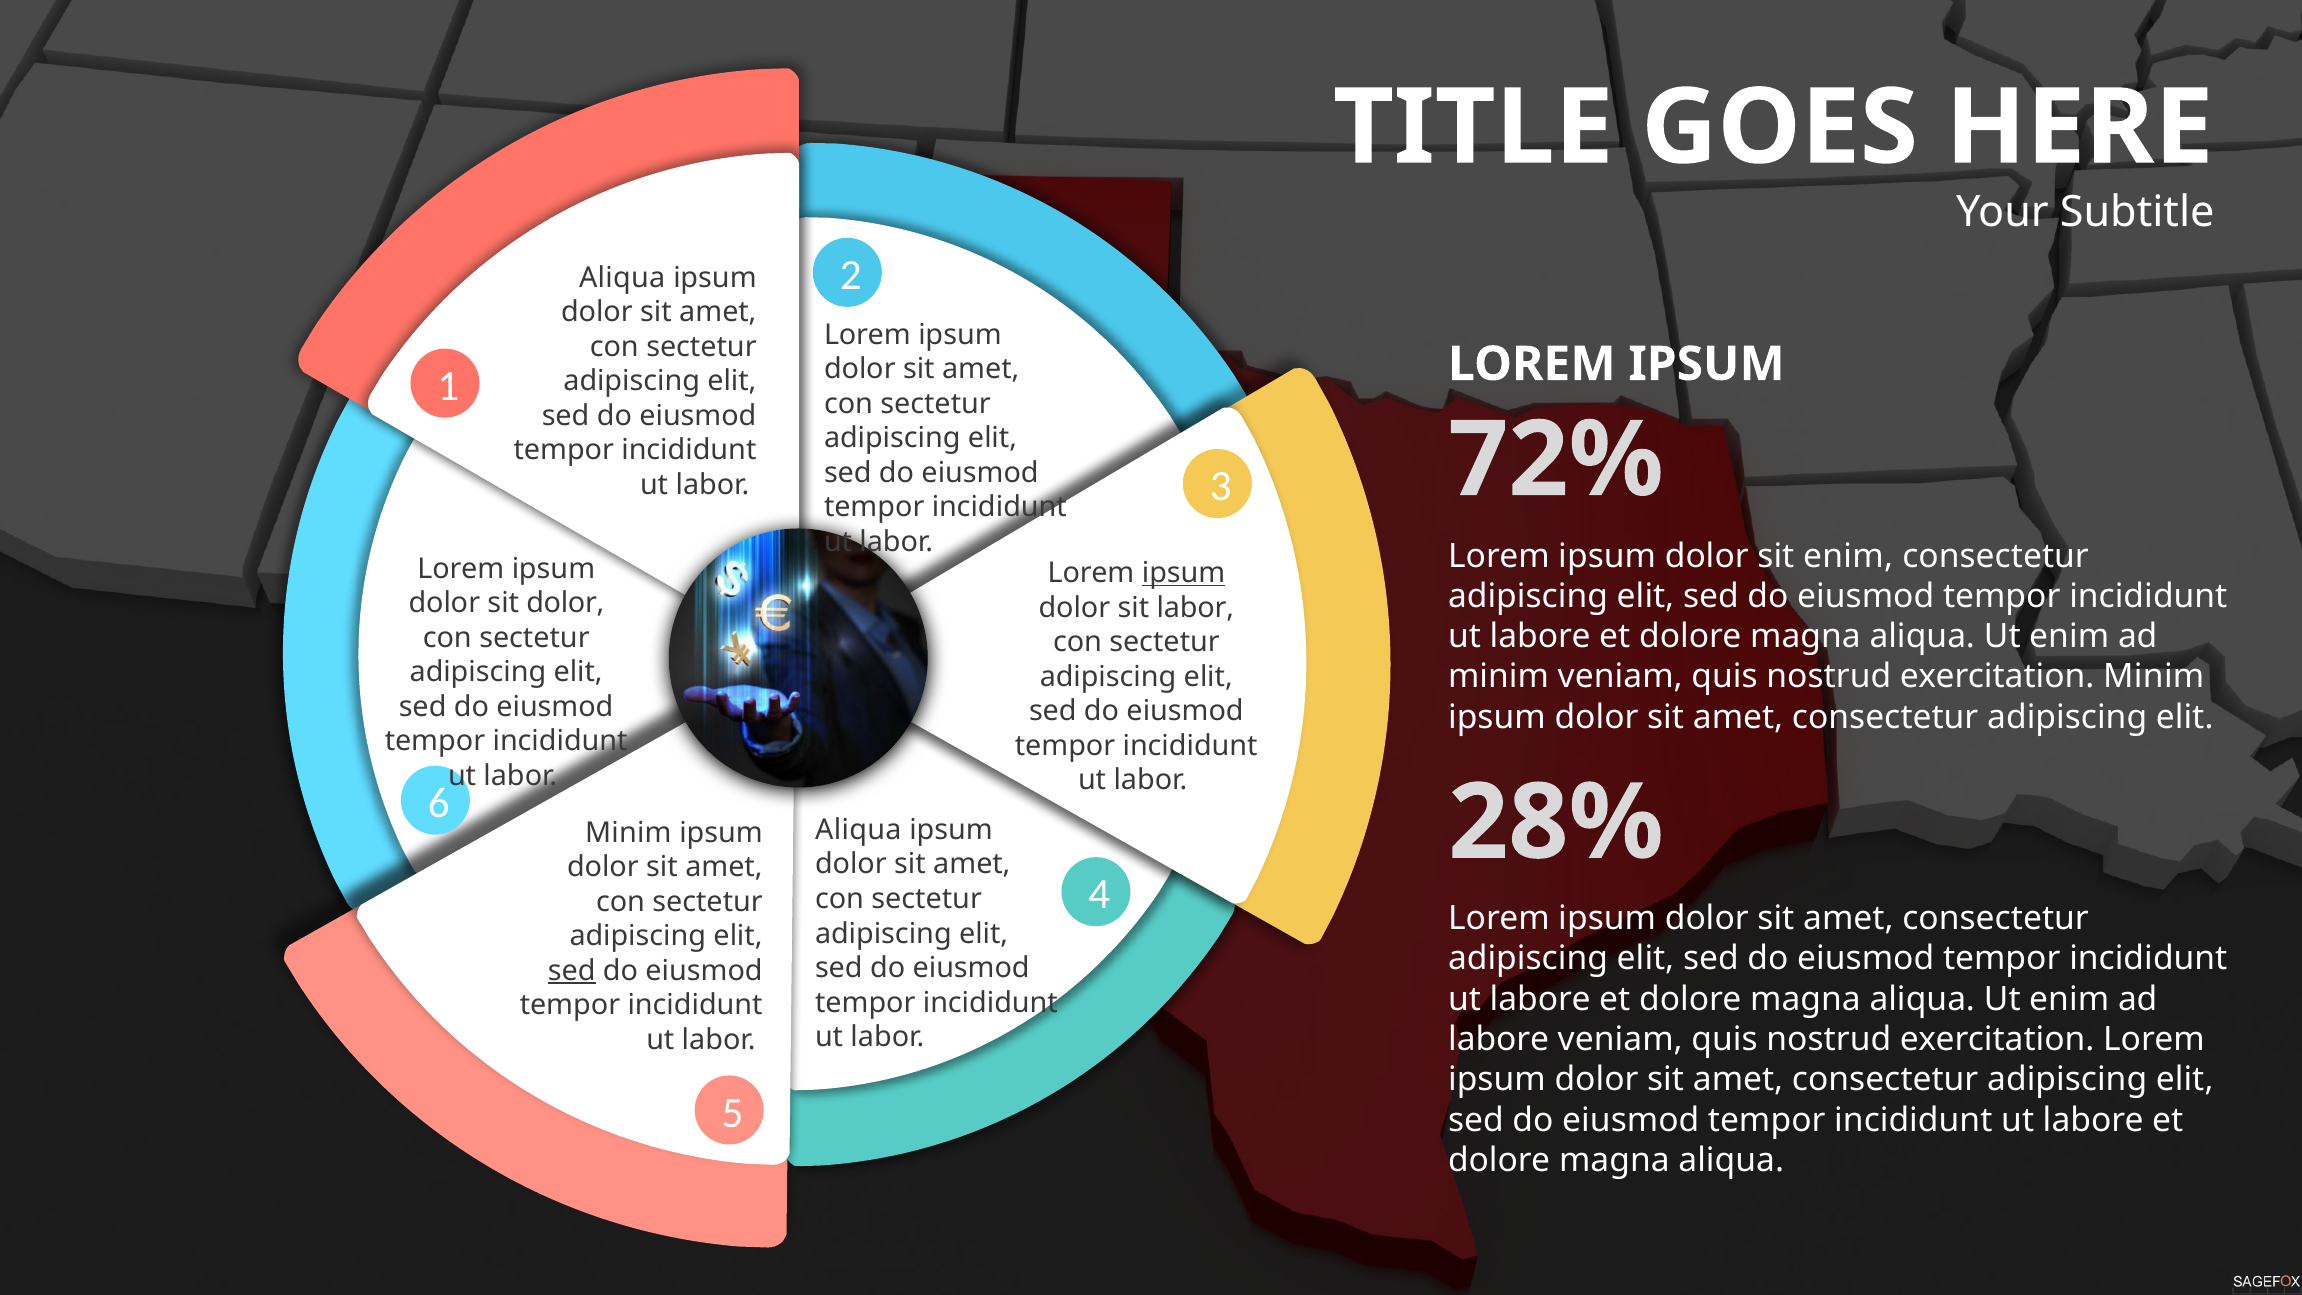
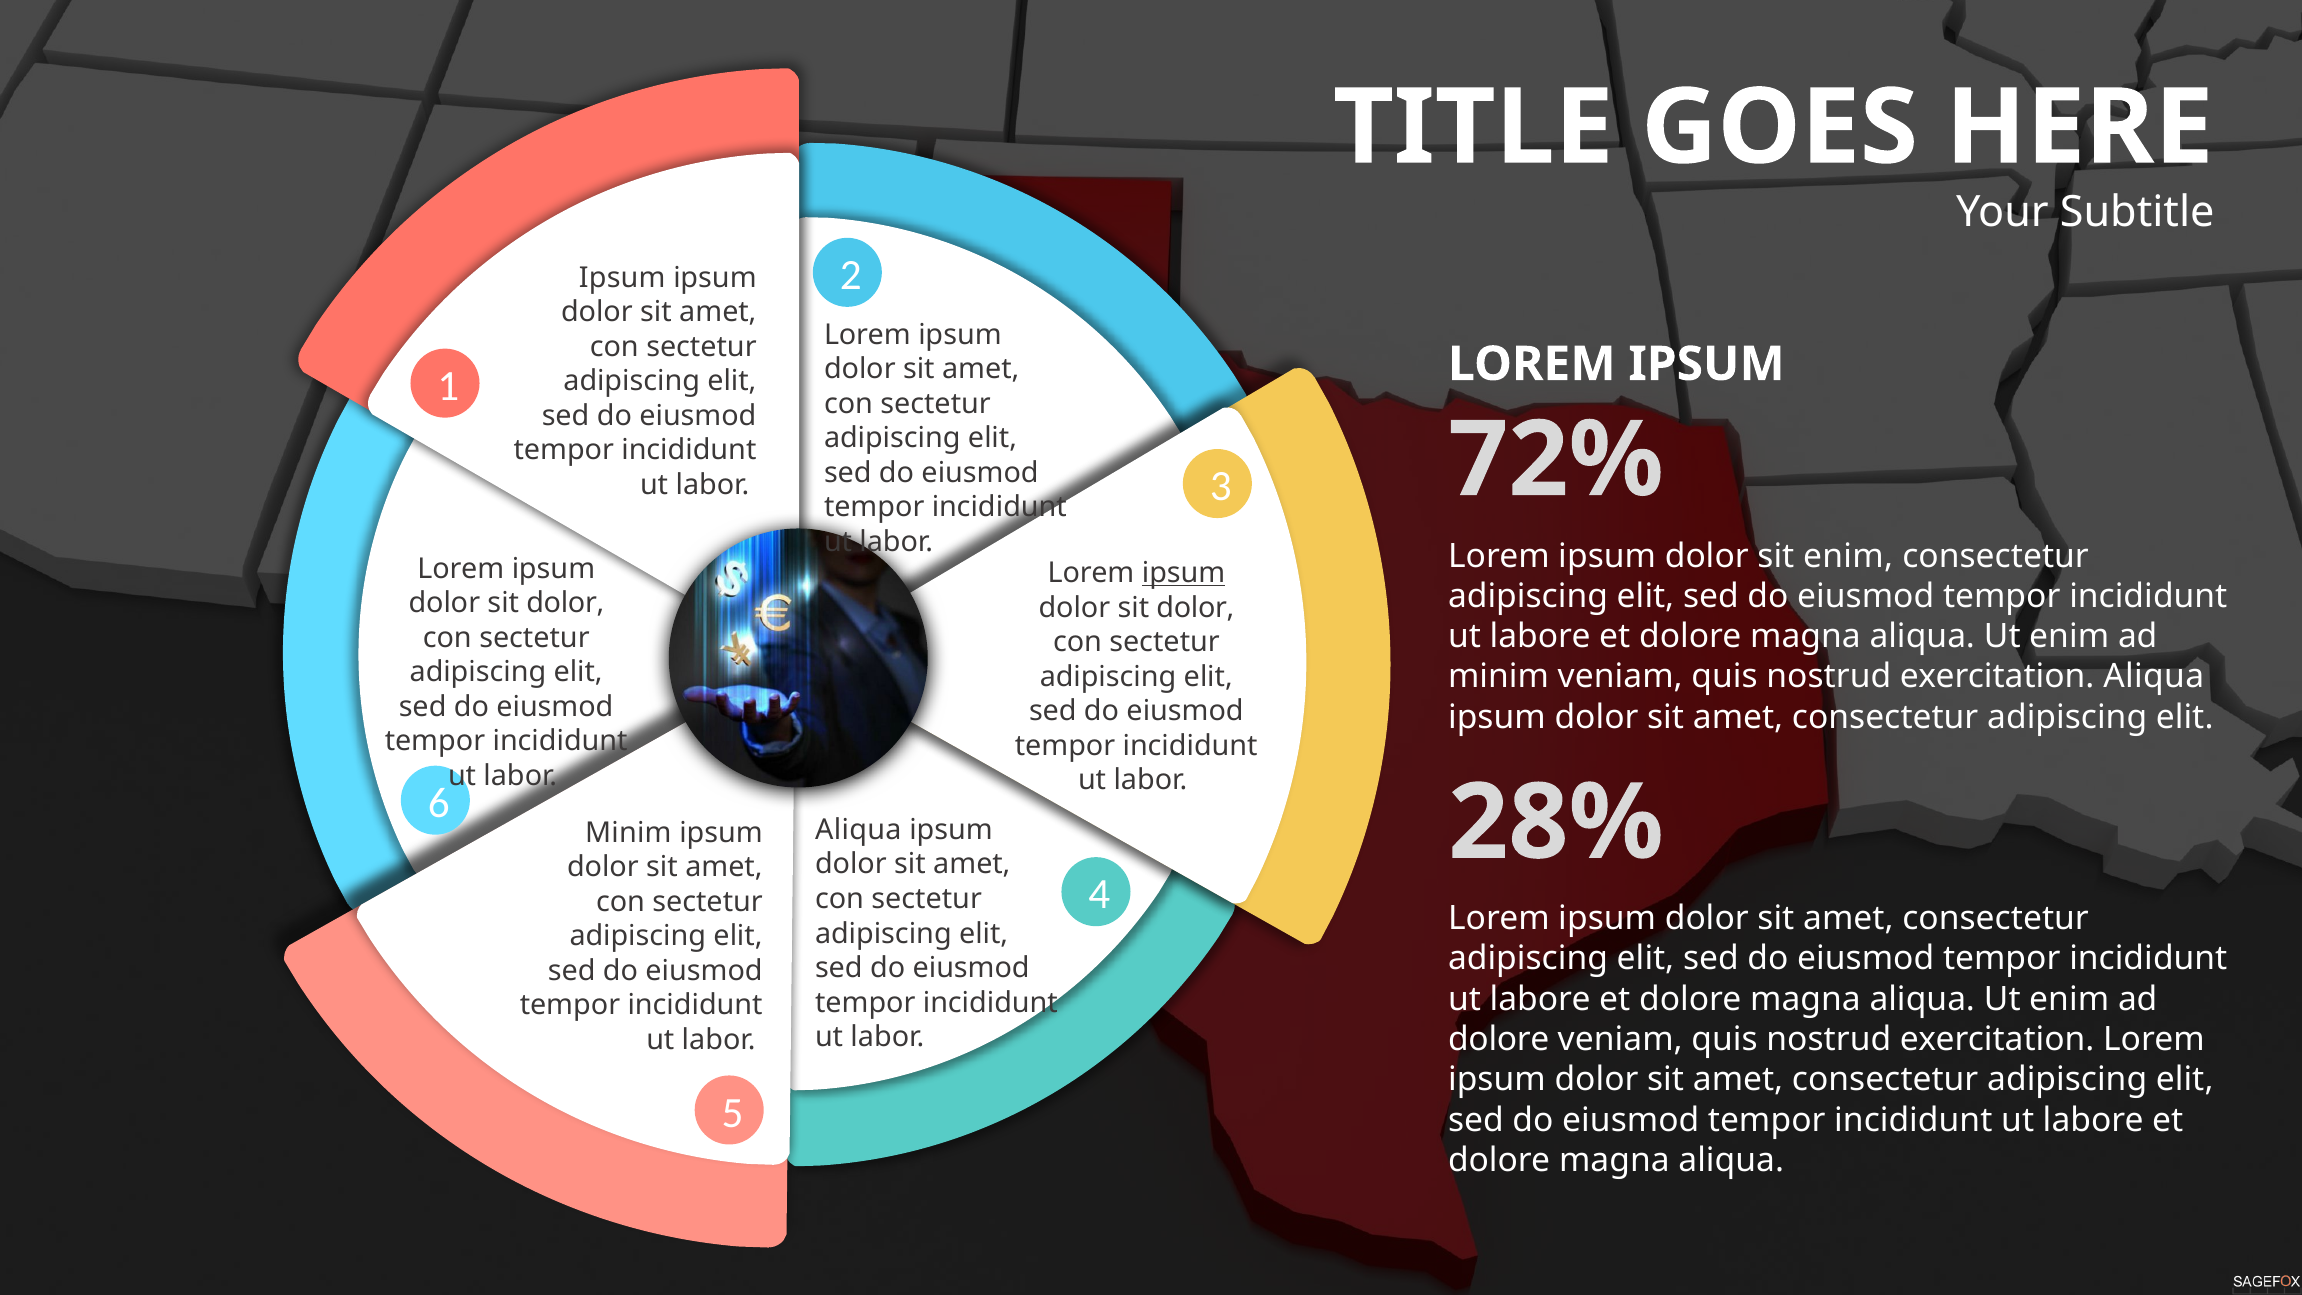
Aliqua: Aliqua -> Ipsum (622, 278)
labor: labor -> dolor (1195, 608)
exercitation Minim: Minim -> Aliqua (2154, 677)
sed underline: present -> none (572, 971)
labore: labore -> dolore (1499, 1039)
